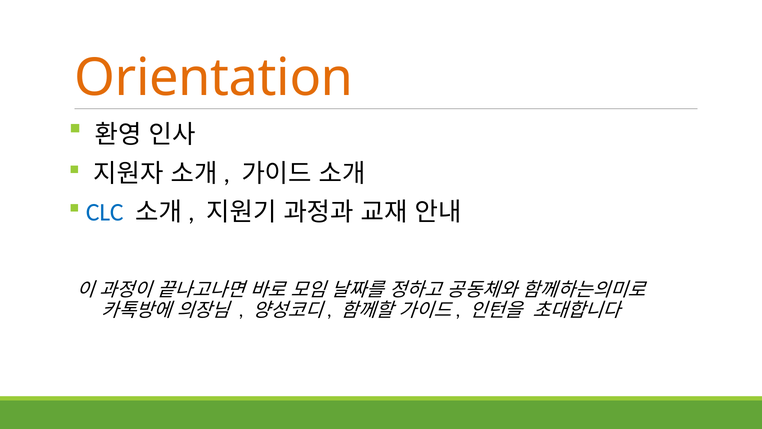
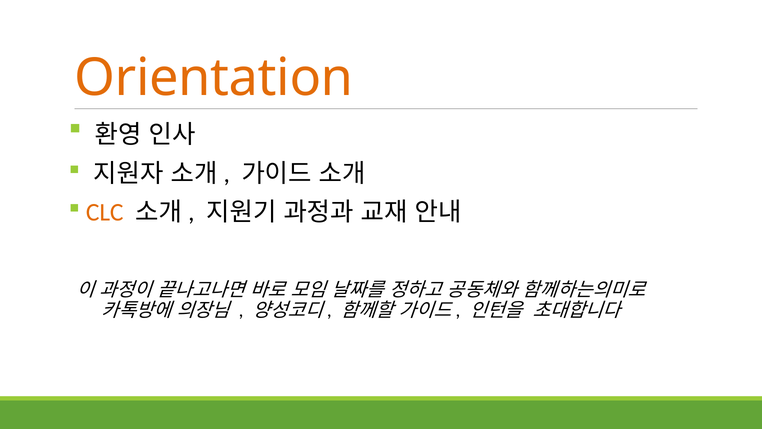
CLC colour: blue -> orange (105, 212)
